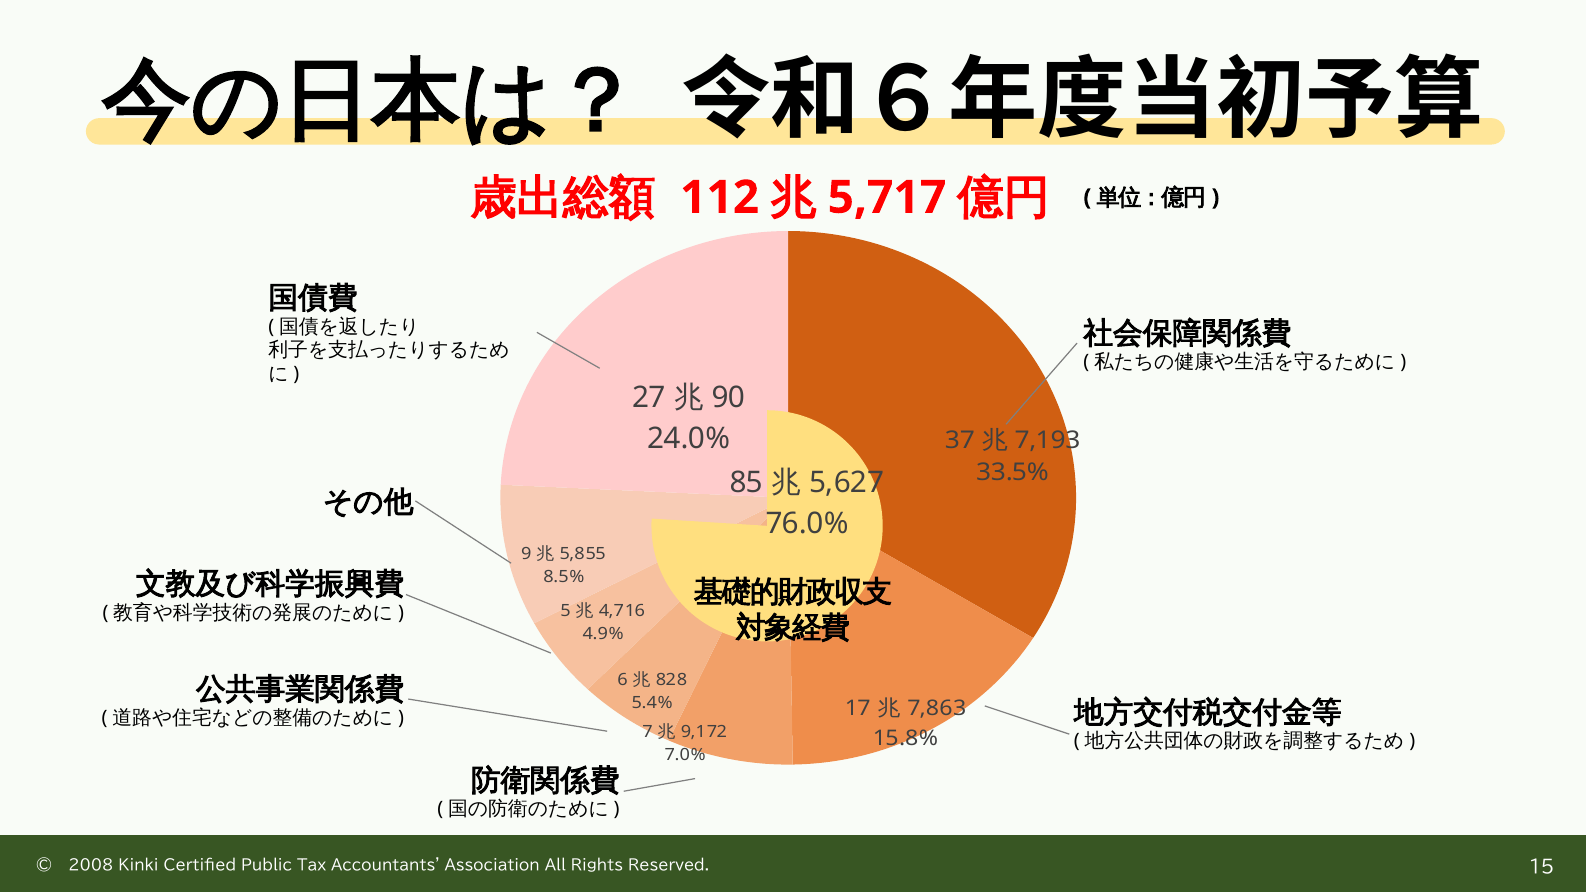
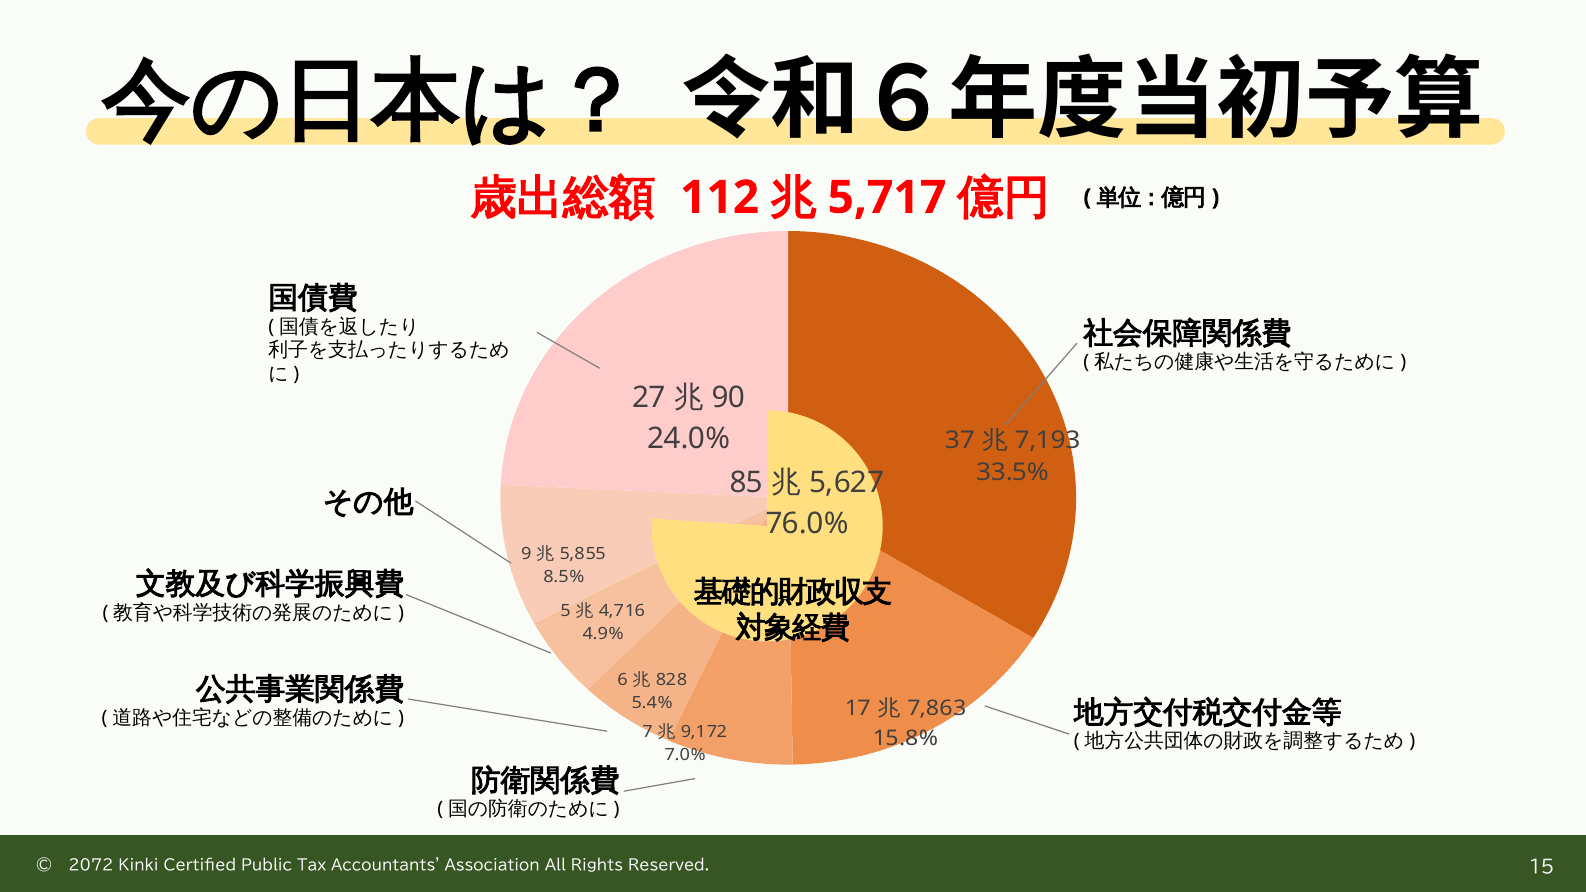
2008: 2008 -> 2072 (91, 866)
